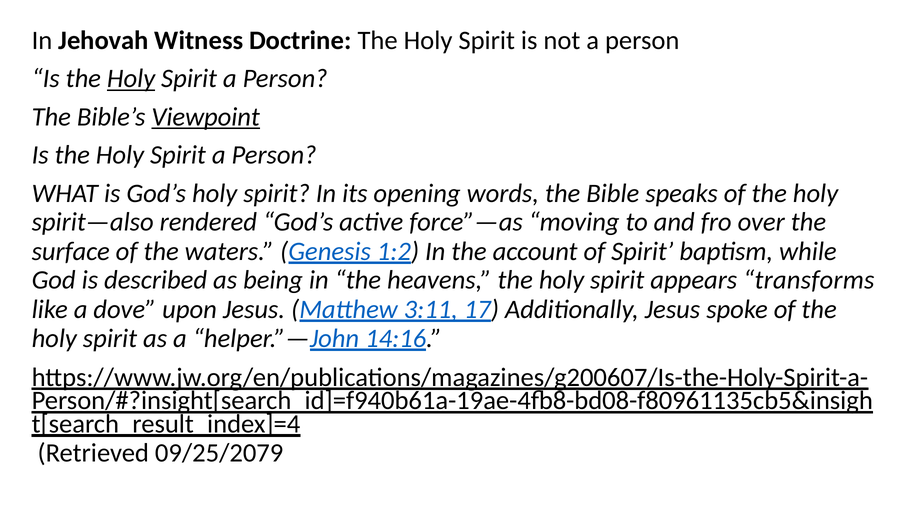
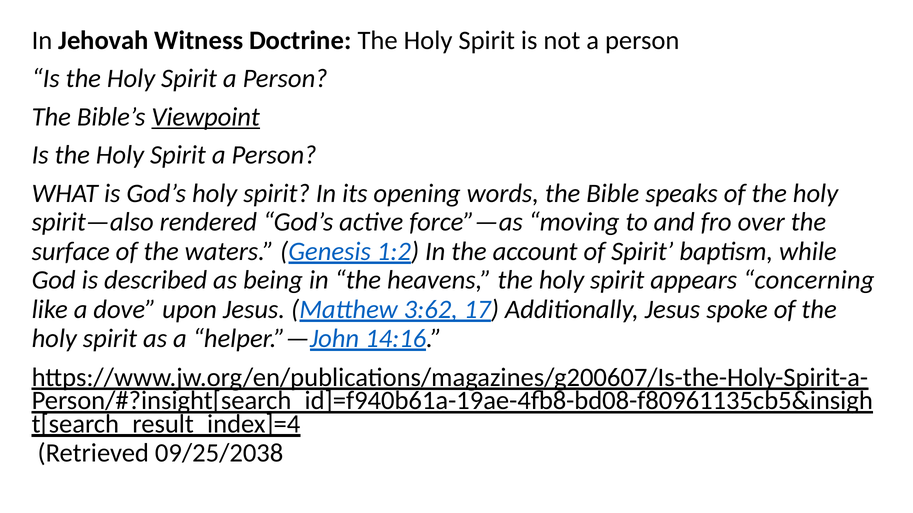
Holy underline: present -> none (131, 79)
transforms: transforms -> concerning (809, 280)
3:11: 3:11 -> 3:62 (431, 310)
09/25/2079: 09/25/2079 -> 09/25/2038 (219, 453)
